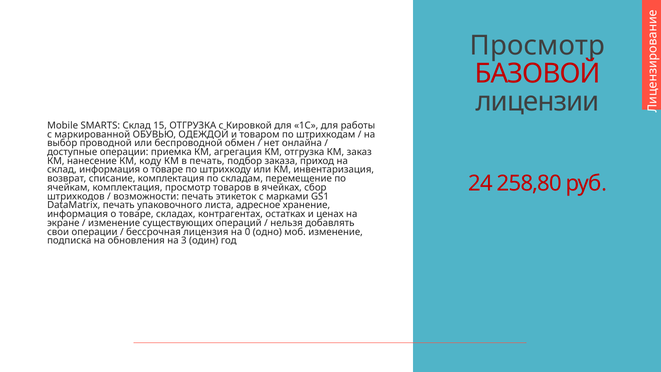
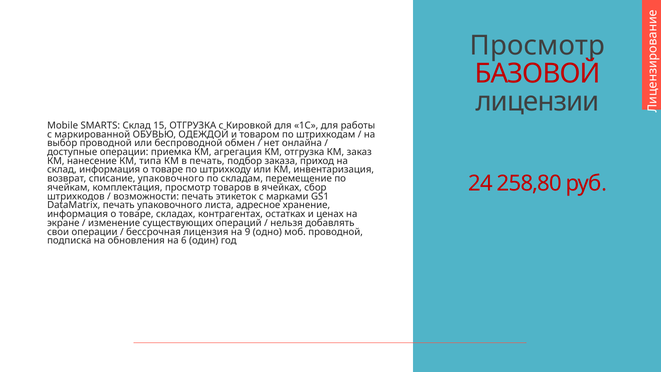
коду: коду -> типа (150, 161)
списание комплектация: комплектация -> упаковочного (171, 179)
0: 0 -> 9 (248, 232)
моб изменение: изменение -> проводной (336, 232)
3: 3 -> 6 (184, 241)
